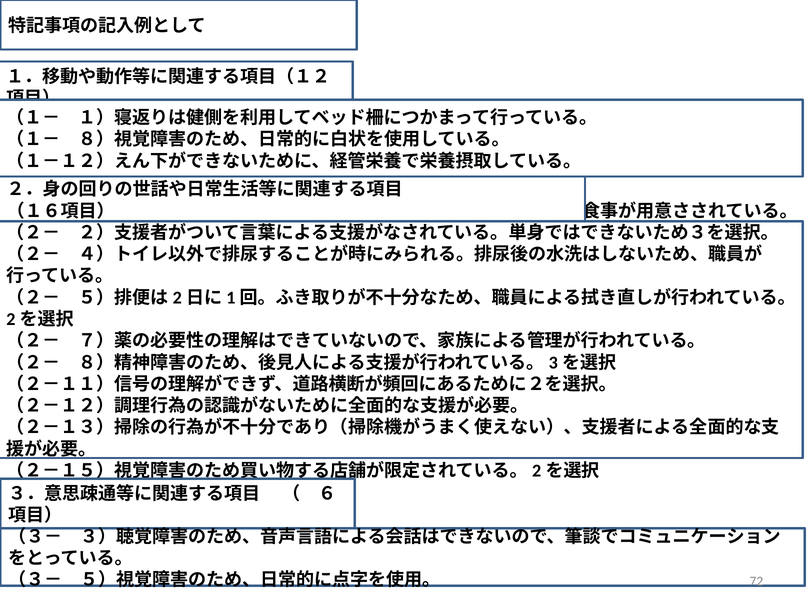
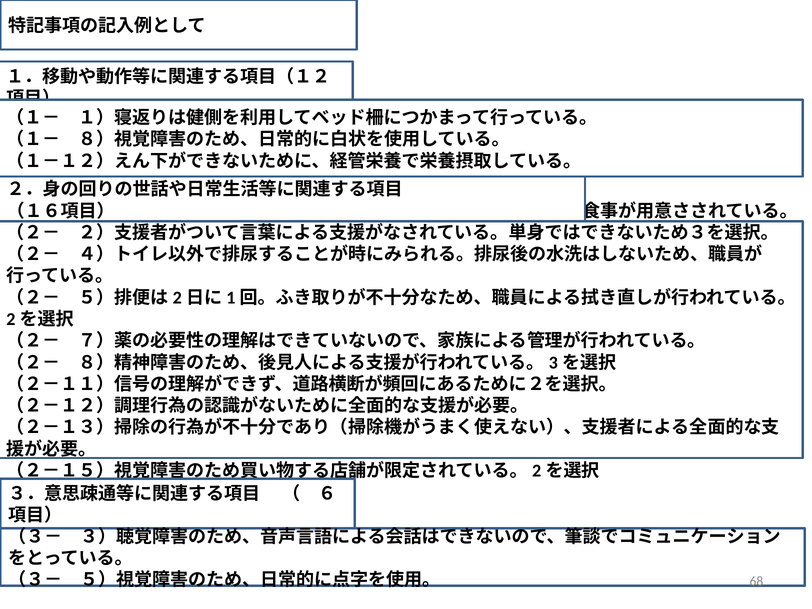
72: 72 -> 68 (756, 581)
